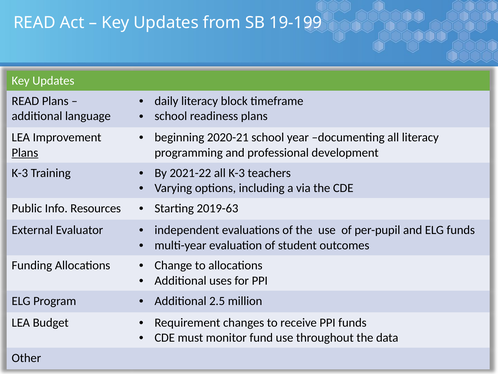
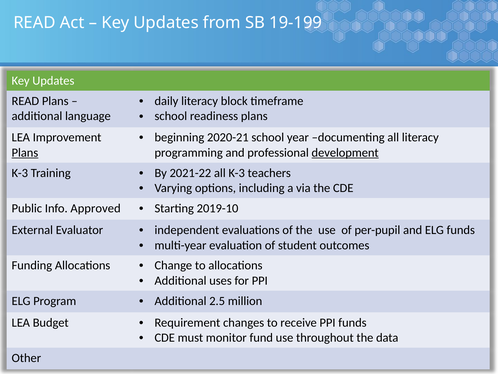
development underline: none -> present (345, 152)
Resources: Resources -> Approved (96, 208)
2019-63: 2019-63 -> 2019-10 (218, 208)
